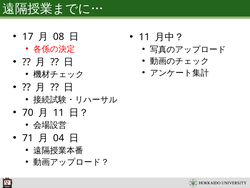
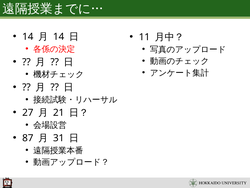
17: 17 -> 14 (28, 37)
08: 08 -> 14 (59, 37)
70: 70 -> 27 (28, 112)
11: 11 -> 21 (59, 112)
71: 71 -> 87 (28, 138)
04: 04 -> 31 (59, 138)
